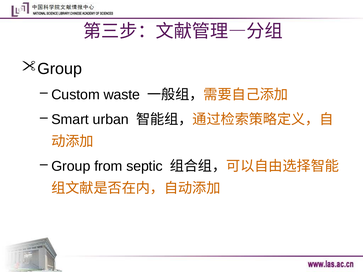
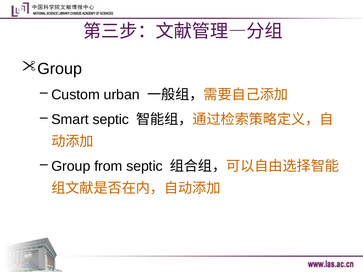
waste: waste -> urban (122, 95)
Smart urban: urban -> septic (111, 120)
